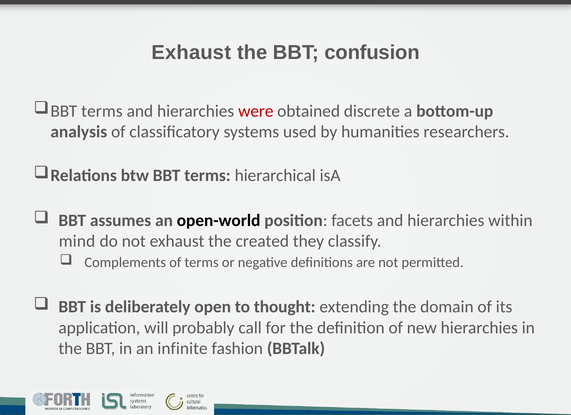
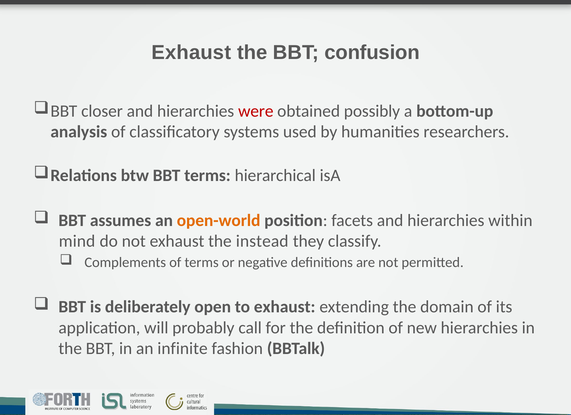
terms: terms -> closer (102, 111)
discrete: discrete -> possibly (372, 111)
open-world colour: black -> orange (219, 221)
created: created -> instead (262, 241)
to thought: thought -> exhaust (285, 307)
